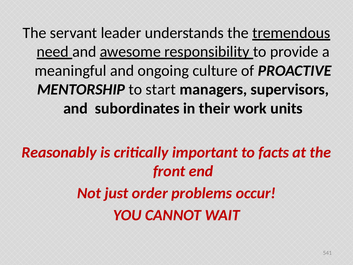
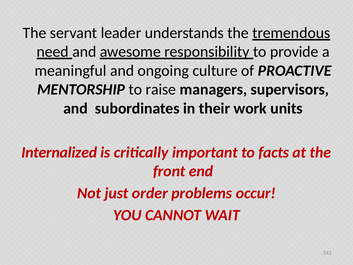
start: start -> raise (161, 89)
Reasonably: Reasonably -> Internalized (59, 152)
